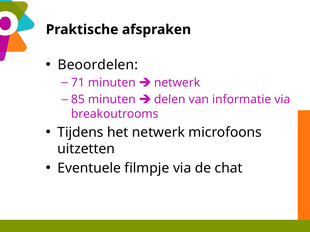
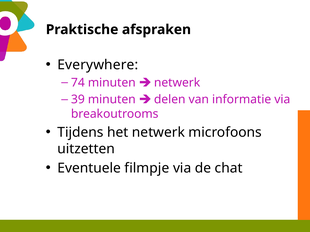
Beoordelen: Beoordelen -> Everywhere (98, 65)
71: 71 -> 74 (78, 83)
85: 85 -> 39 (78, 100)
